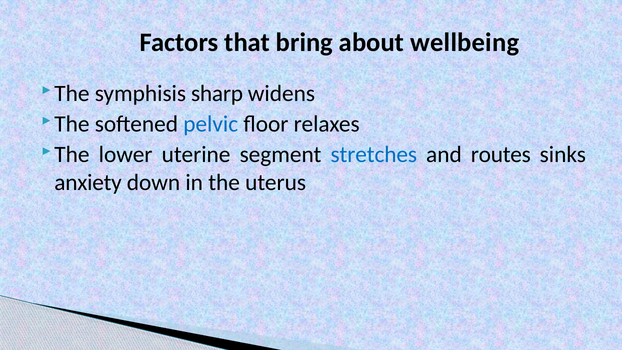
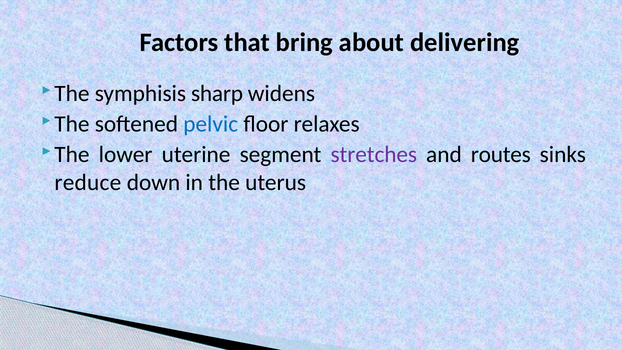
wellbeing: wellbeing -> delivering (465, 43)
stretches colour: blue -> purple (374, 155)
anxiety: anxiety -> reduce (88, 183)
